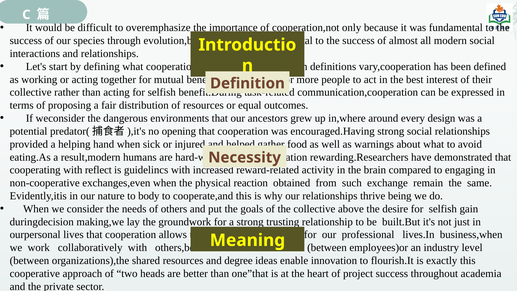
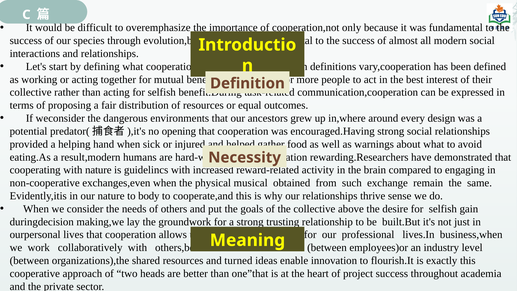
with reflect: reflect -> nature (98, 170)
reaction: reaction -> musical (251, 183)
being: being -> sense (400, 196)
degree: degree -> turned (238, 260)
